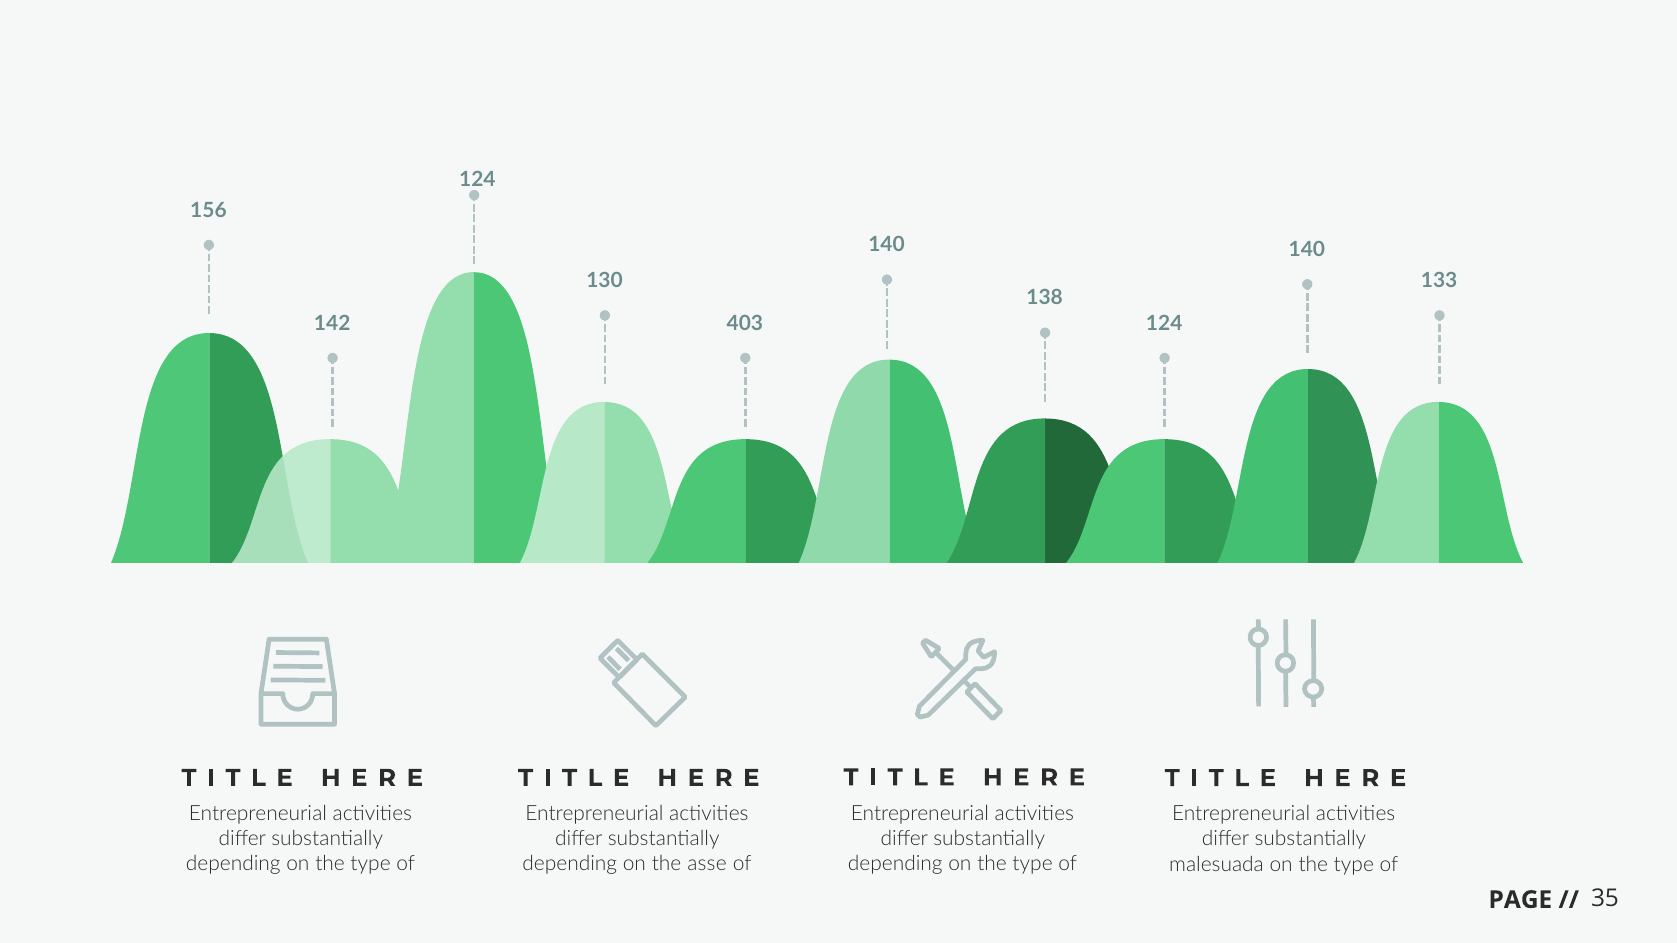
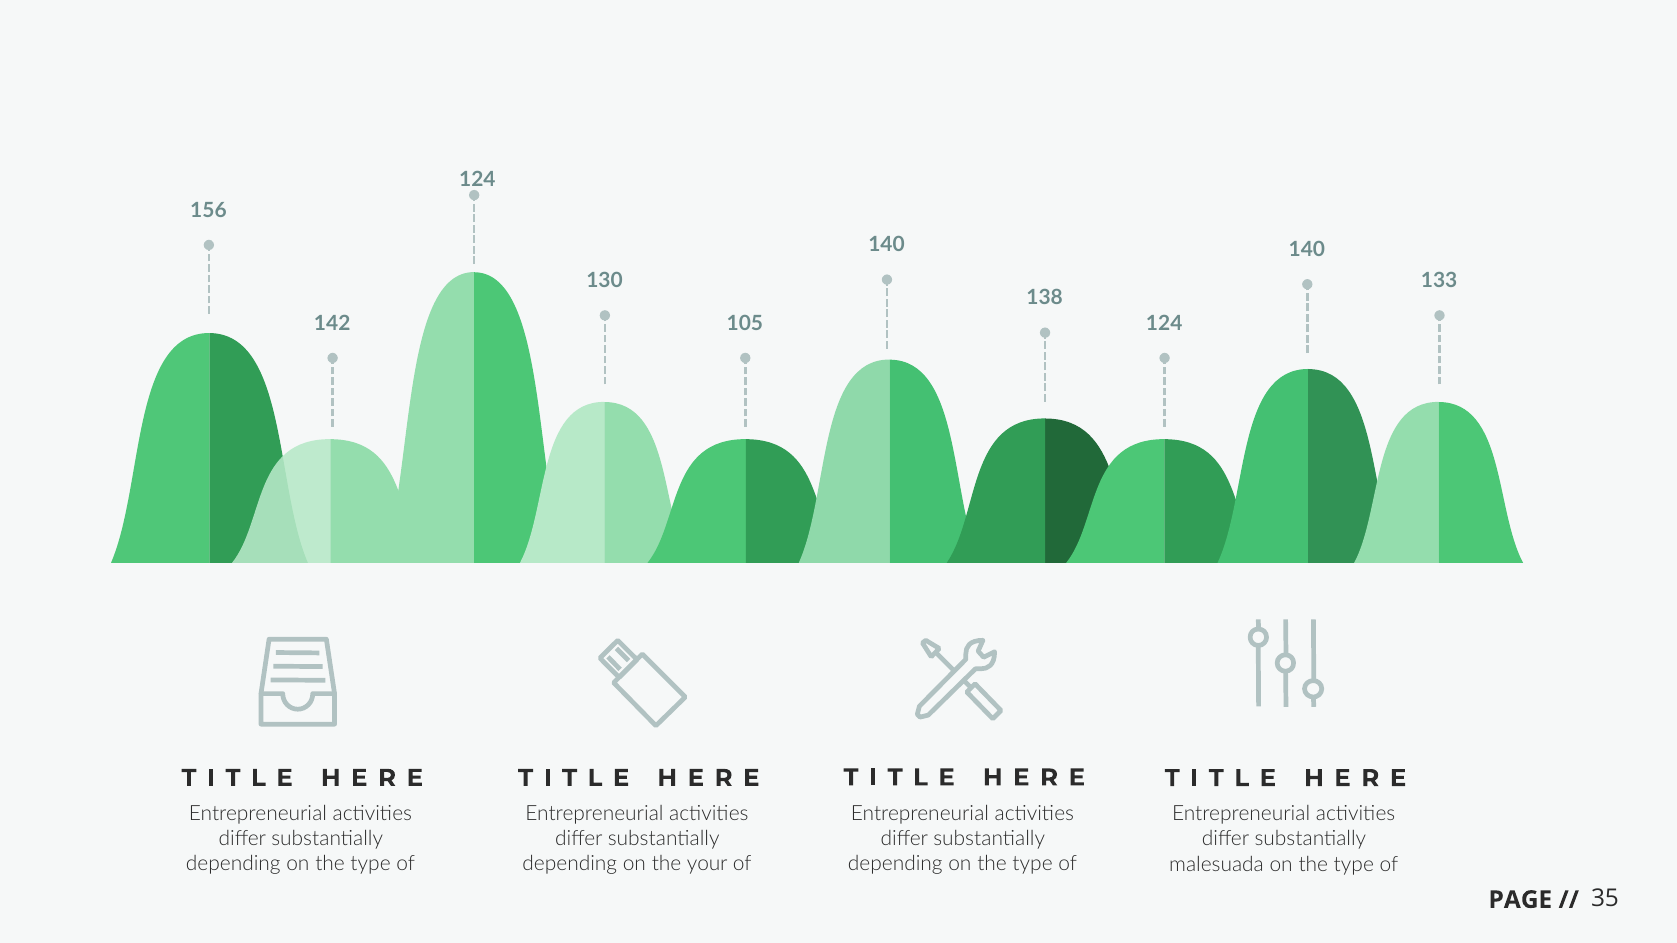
403: 403 -> 105 (745, 323)
asse: asse -> your (707, 864)
